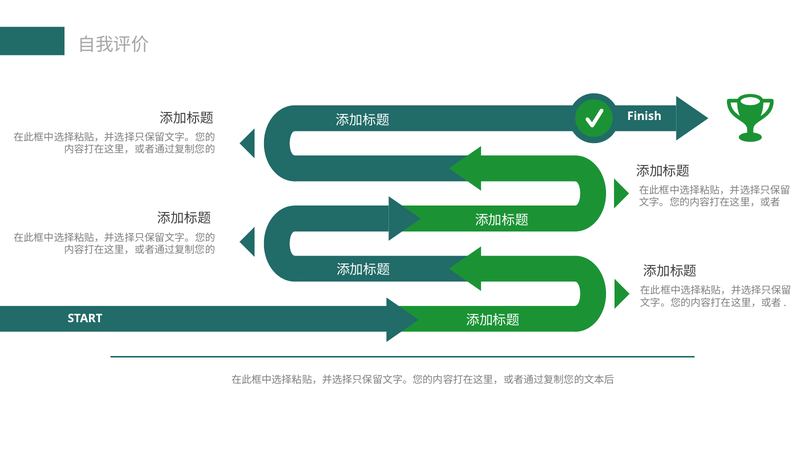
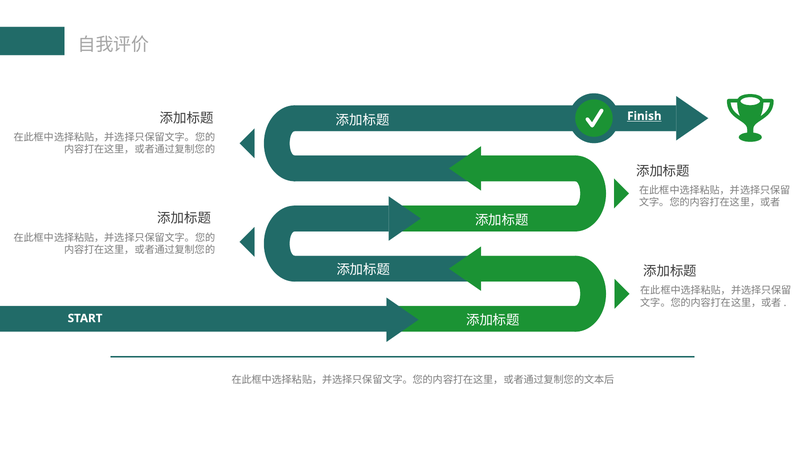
Finish underline: none -> present (644, 116)
